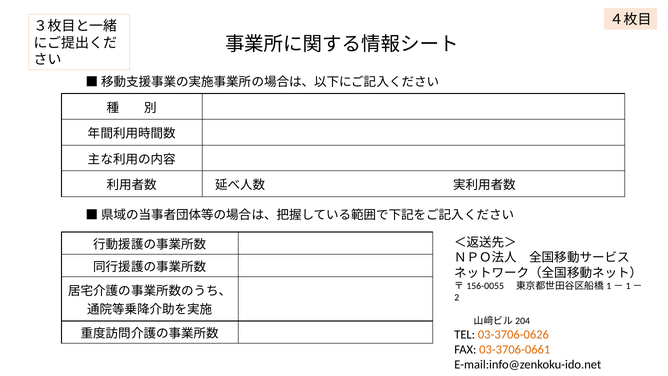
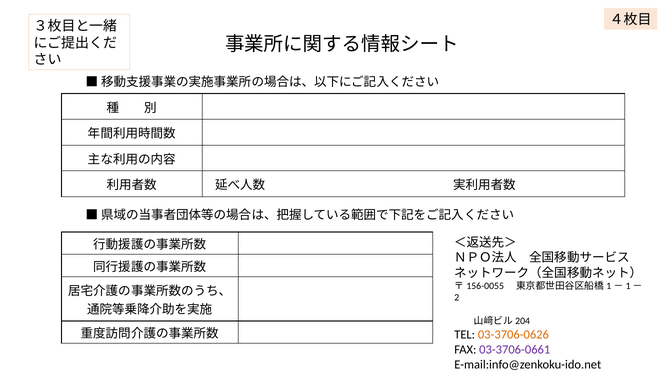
03-3706-0661 colour: orange -> purple (515, 350)
